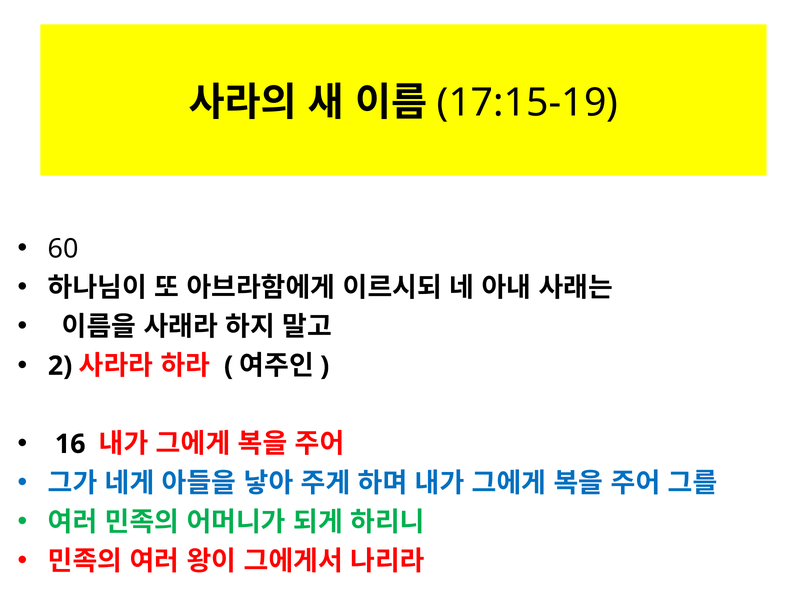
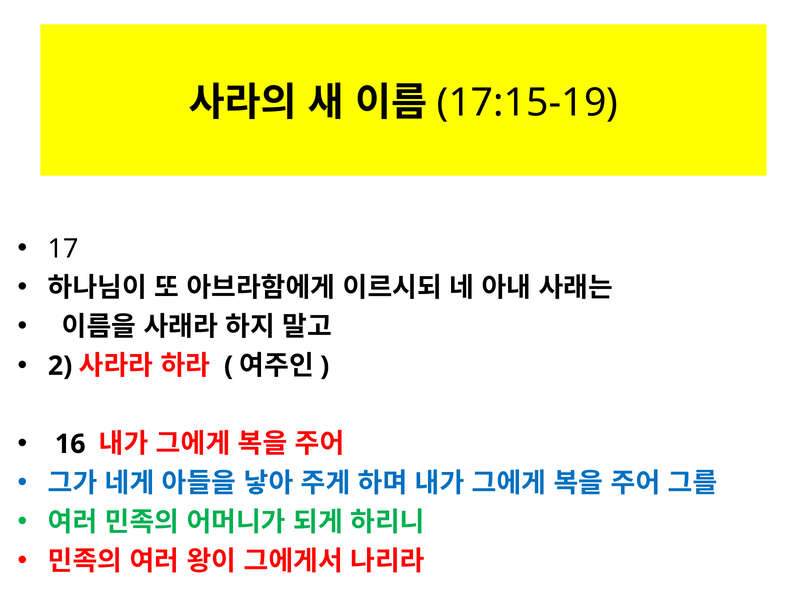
60: 60 -> 17 (63, 248)
